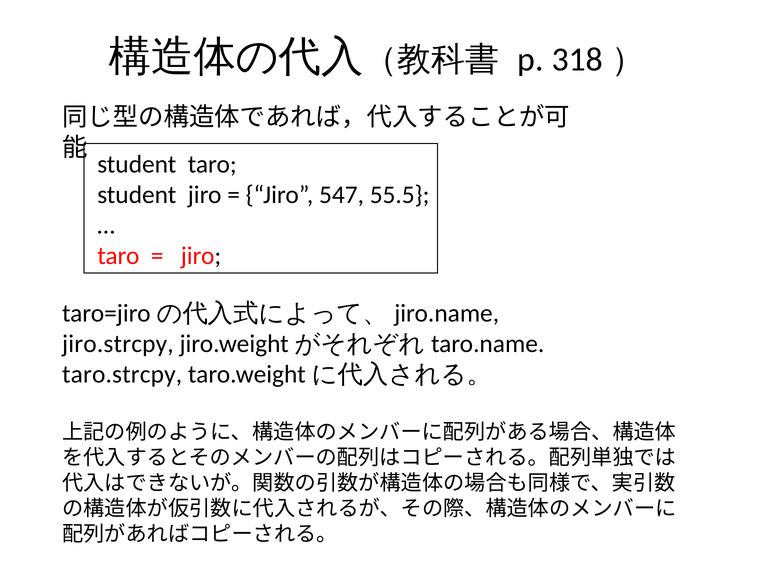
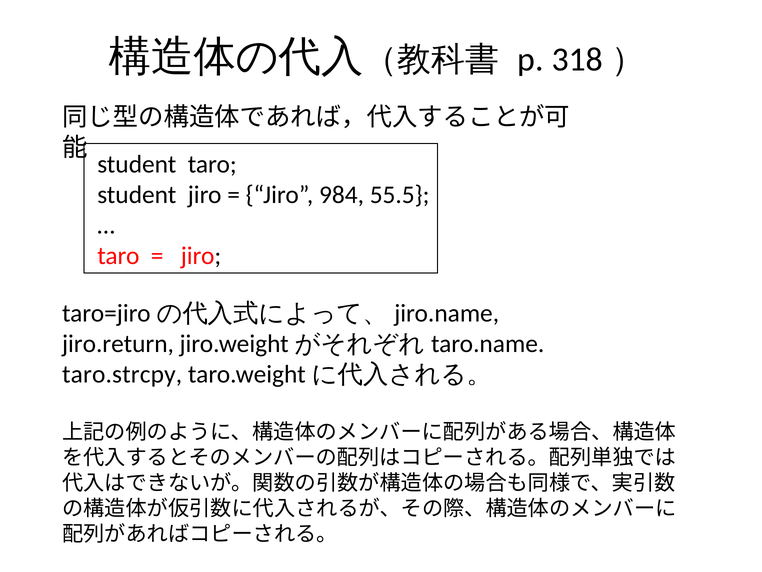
547: 547 -> 984 (342, 195)
jiro.strcpy: jiro.strcpy -> jiro.return (118, 344)
